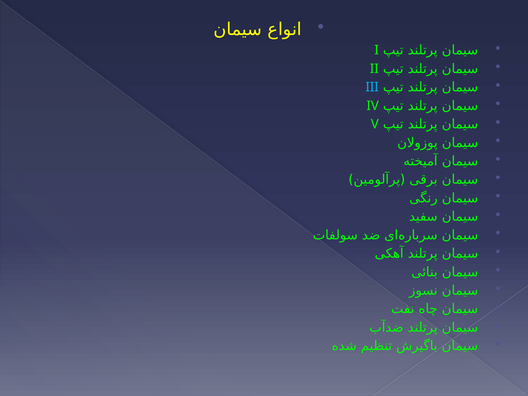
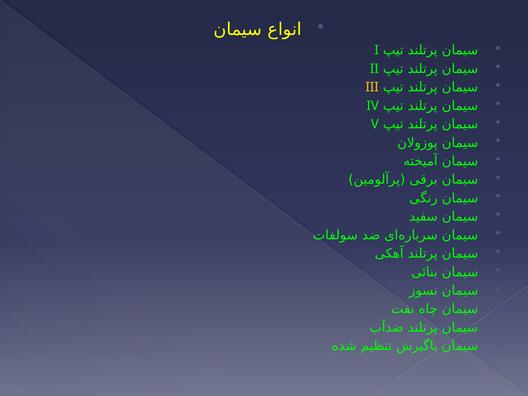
III colour: light blue -> yellow (372, 87)
